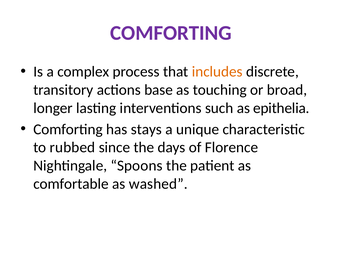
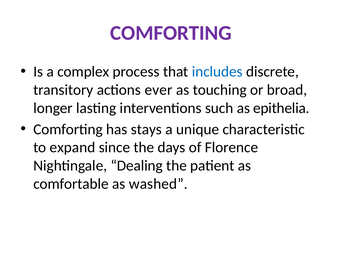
includes colour: orange -> blue (217, 72)
base: base -> ever (158, 90)
rubbed: rubbed -> expand (73, 148)
Spoons: Spoons -> Dealing (137, 166)
